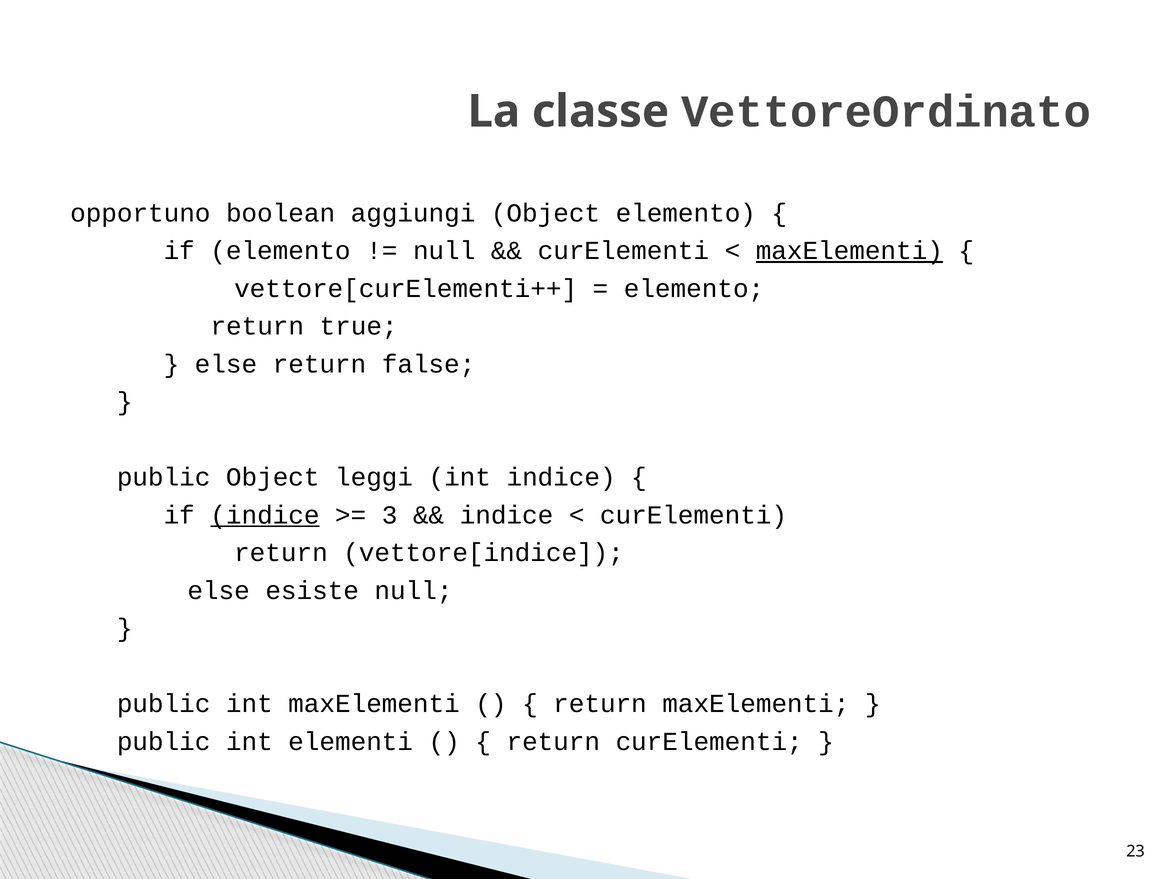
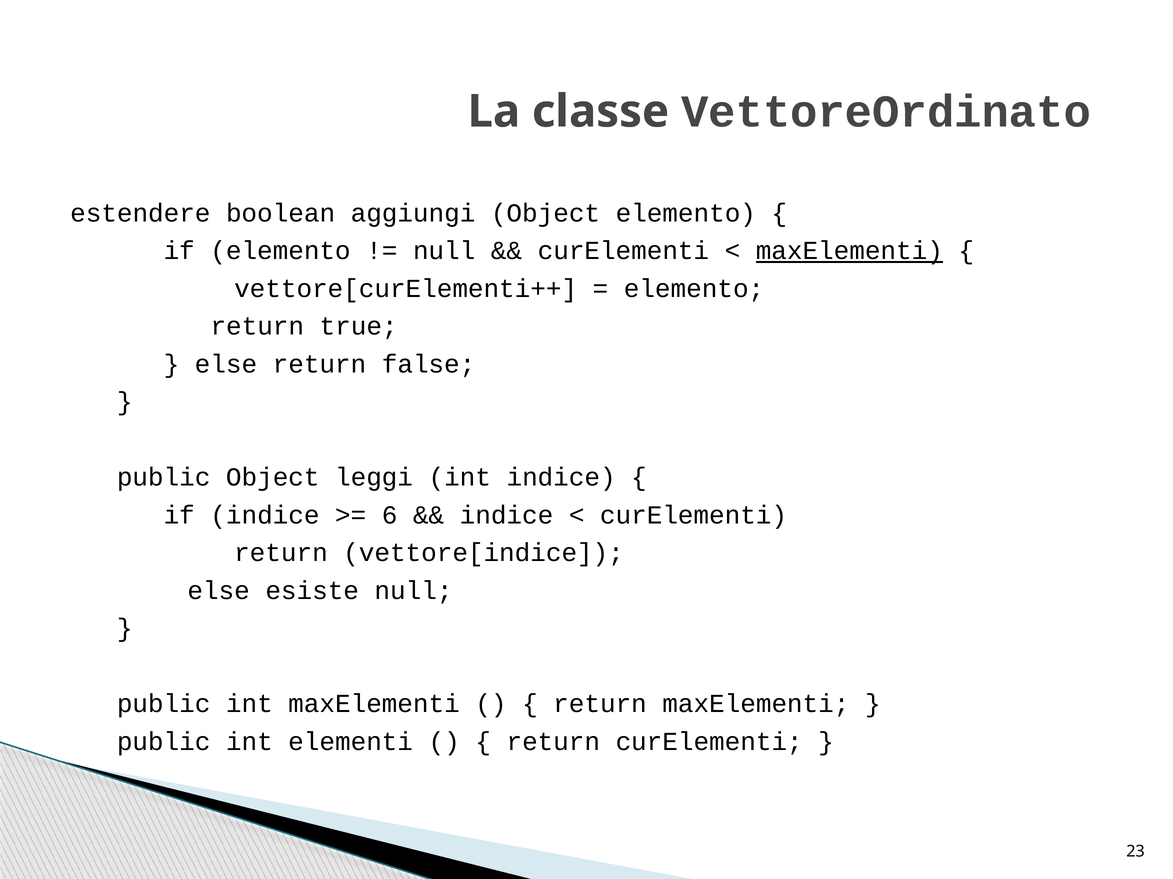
opportuno: opportuno -> estendere (140, 213)
indice underline: present -> none (265, 515)
3: 3 -> 6 (390, 515)
